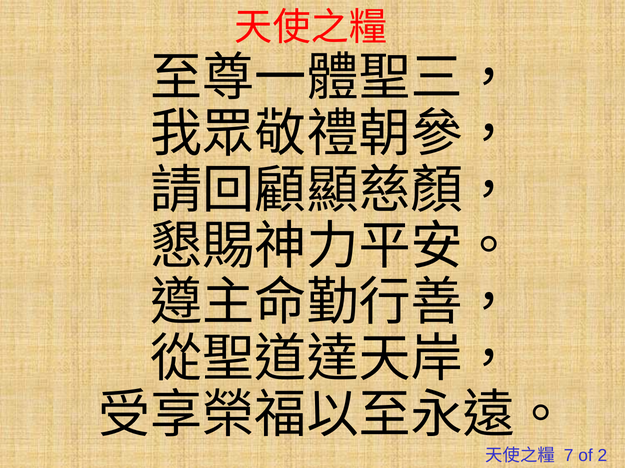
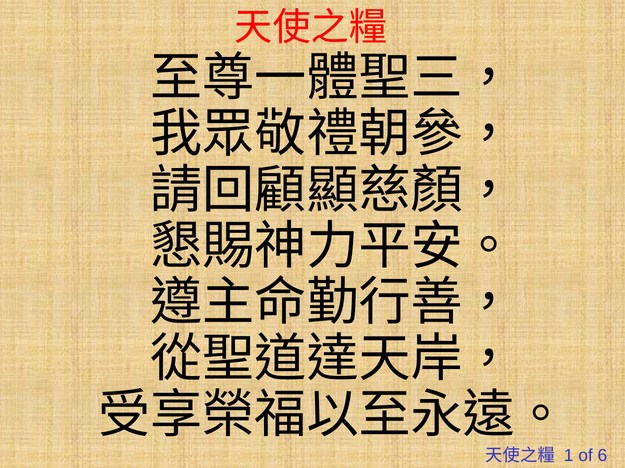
7: 7 -> 1 (569, 456)
2: 2 -> 6 (602, 456)
